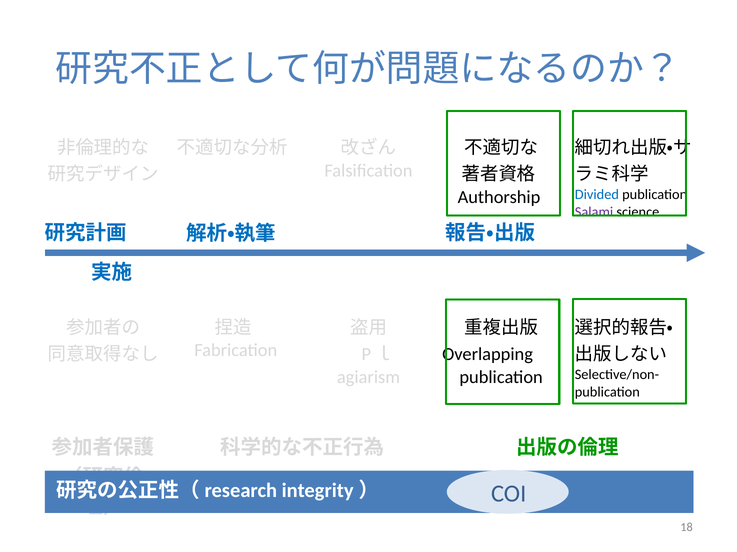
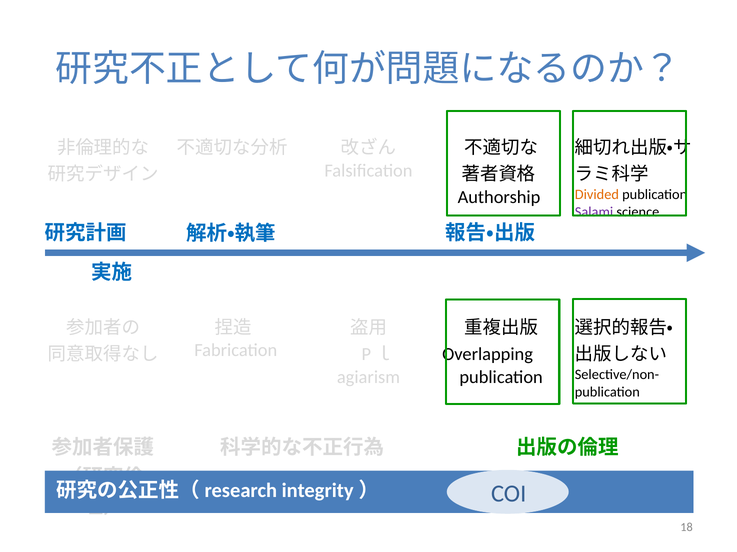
Divided colour: blue -> orange (597, 195)
